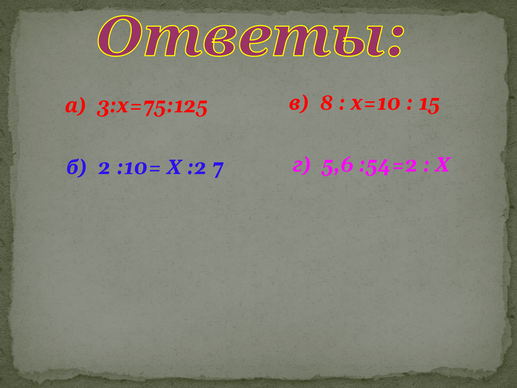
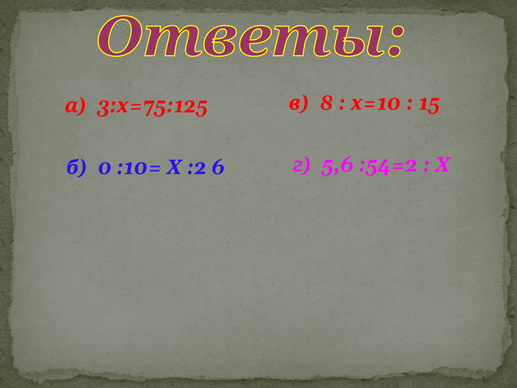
2: 2 -> 0 (105, 167)
7: 7 -> 6 (218, 167)
